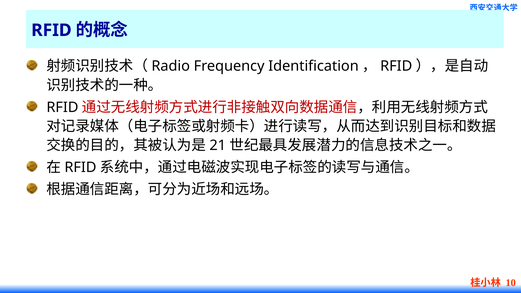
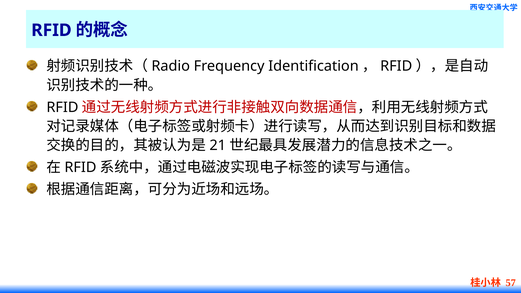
10: 10 -> 57 (511, 283)
